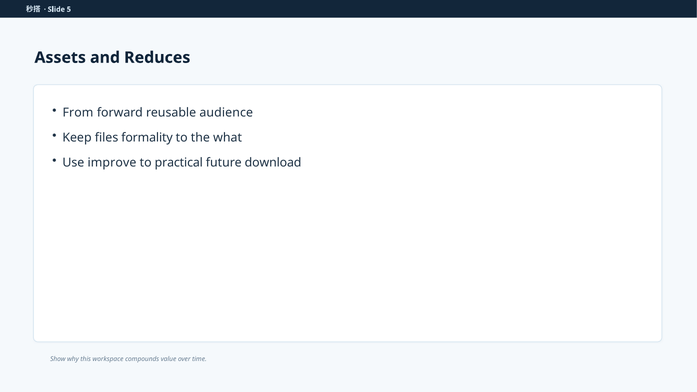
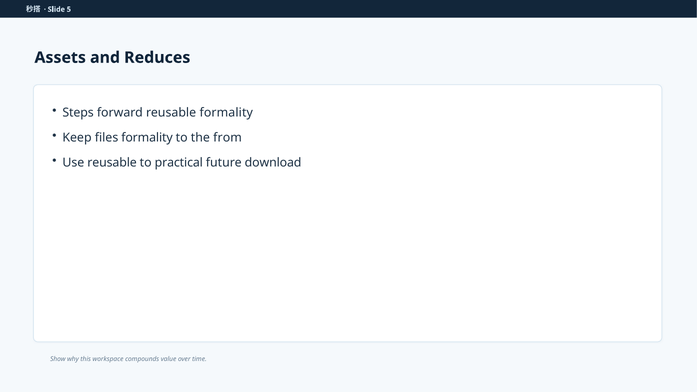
From: From -> Steps (78, 113)
reusable audience: audience -> formality (226, 113)
what: what -> from (228, 138)
Use improve: improve -> reusable (112, 163)
